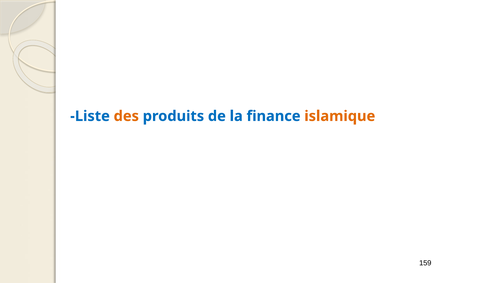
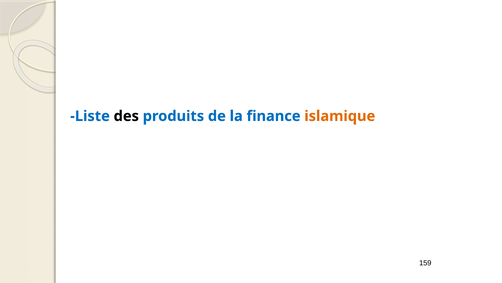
des colour: orange -> black (126, 116)
